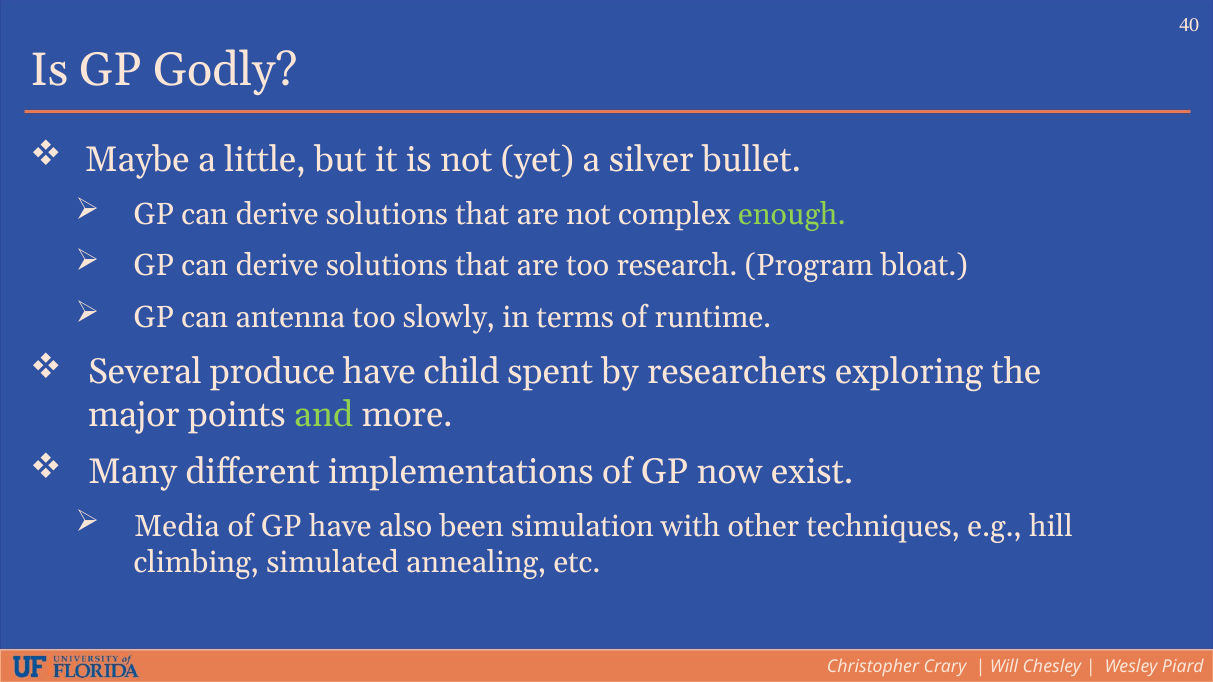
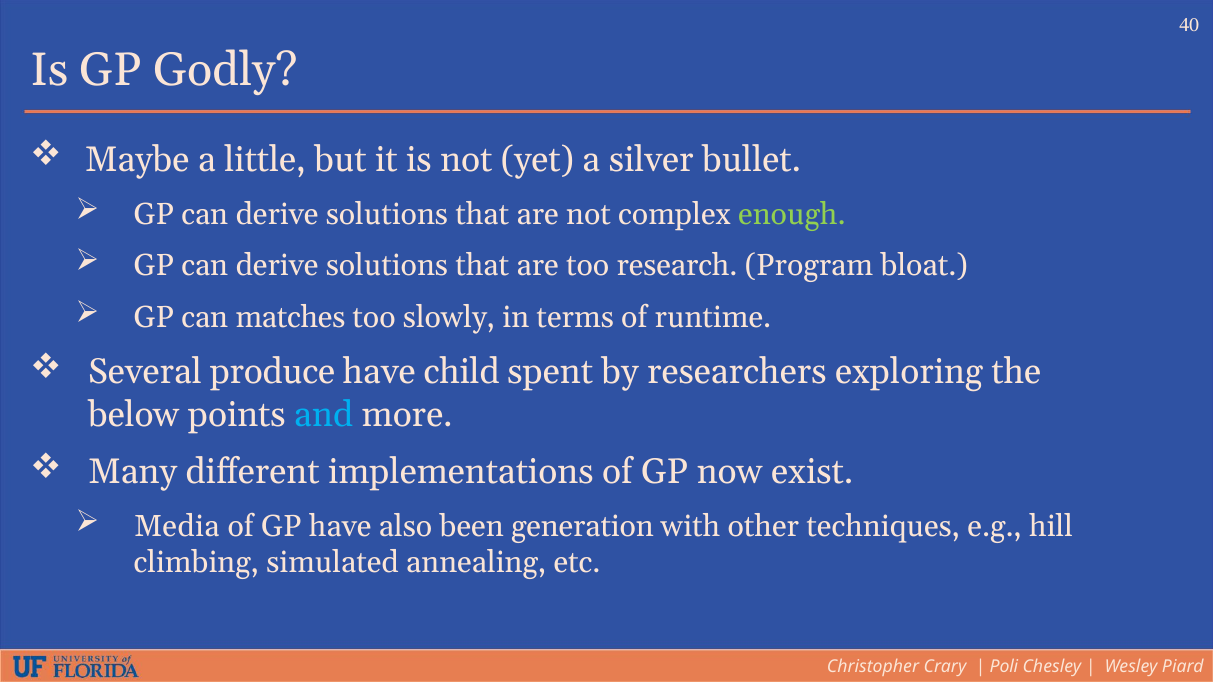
antenna: antenna -> matches (290, 317)
major: major -> below (134, 415)
and colour: light green -> light blue (324, 415)
simulation: simulation -> generation (582, 527)
Will: Will -> Poli (1004, 667)
